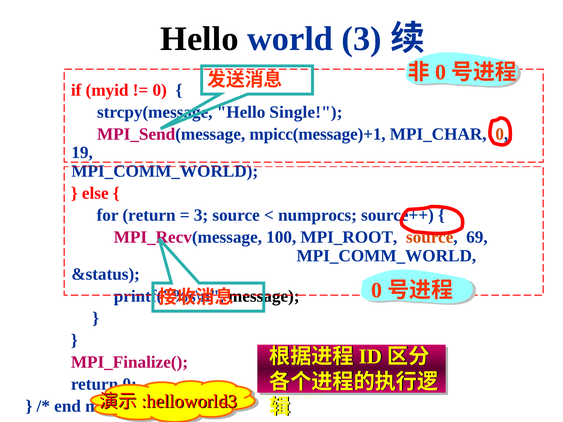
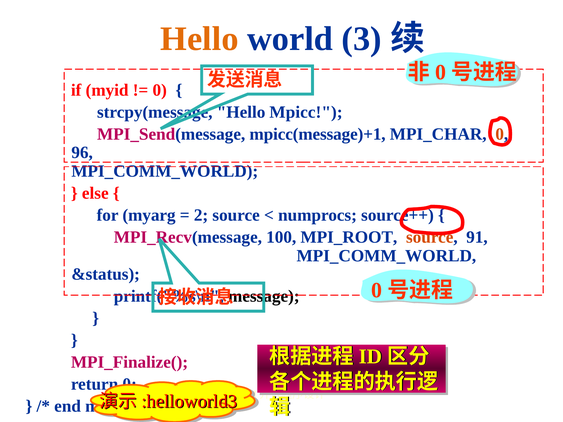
Hello colour: black -> orange (199, 39)
Single: Single -> Mpicc (306, 112)
19: 19 -> 96 (82, 153)
for return: return -> myarg (149, 215)
3: 3 -> 2 (201, 215)
69: 69 -> 91 (477, 237)
